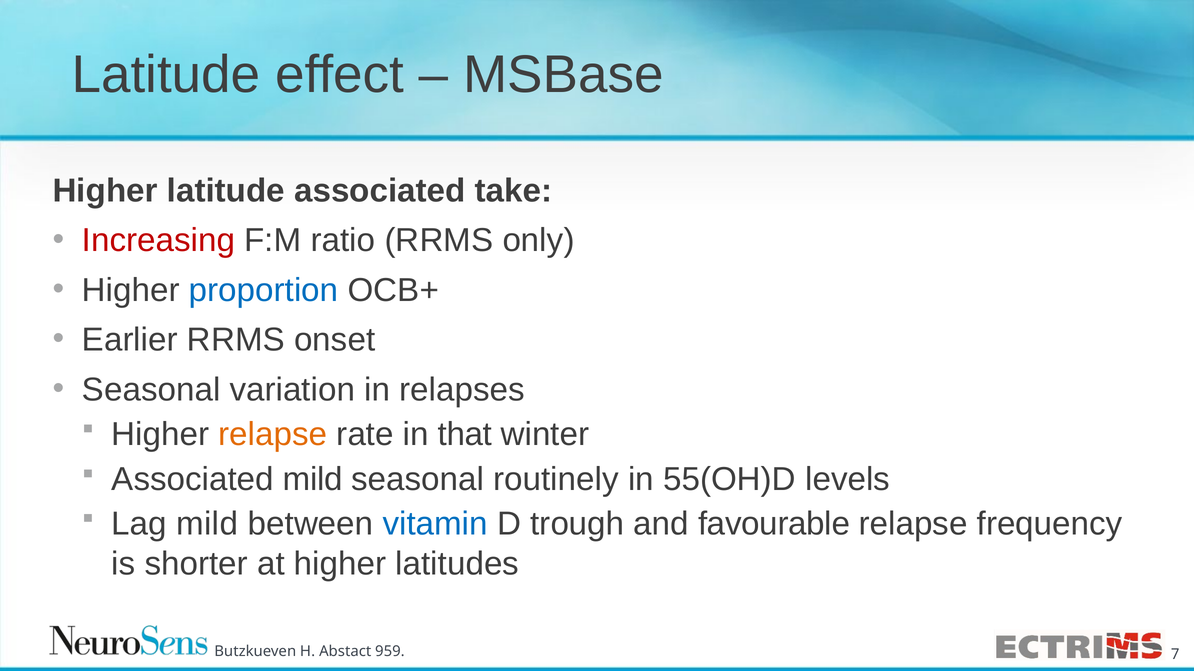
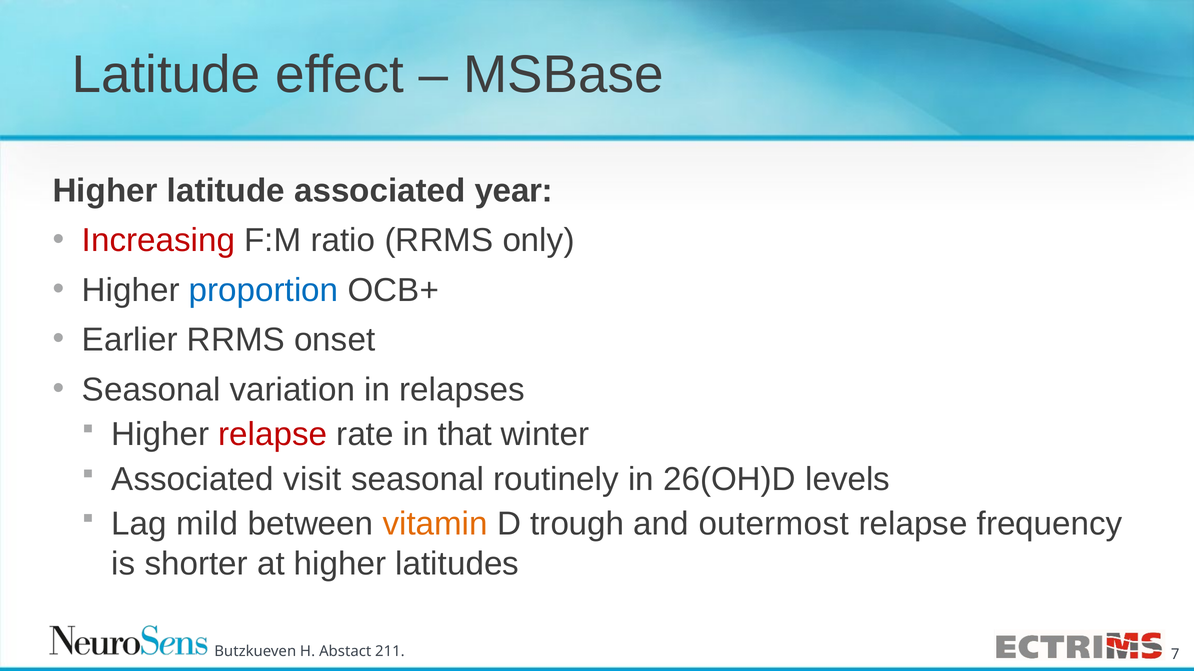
take: take -> year (514, 191)
relapse colour: orange -> red (273, 435)
Associated mild: mild -> visit (312, 480)
55(OH)D: 55(OH)D -> 26(OH)D (730, 480)
vitamin colour: blue -> orange (435, 524)
favourable: favourable -> outermost (774, 524)
959: 959 -> 211 (390, 652)
